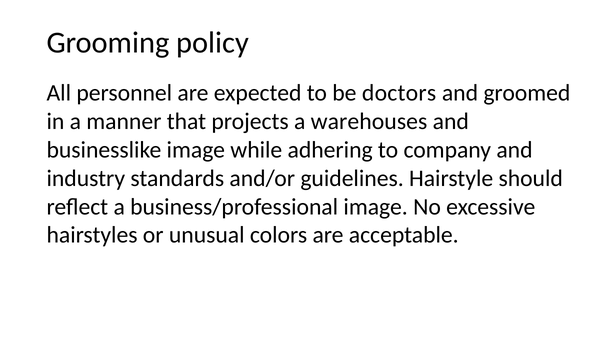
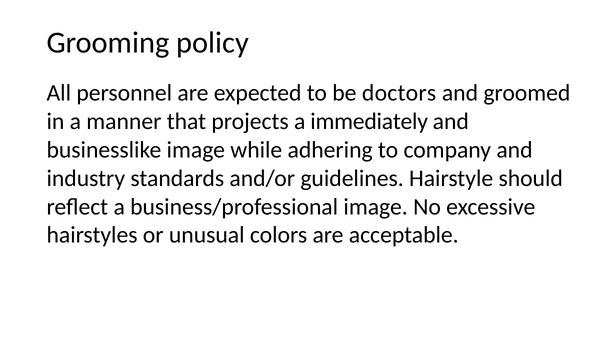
warehouses: warehouses -> immediately (369, 121)
